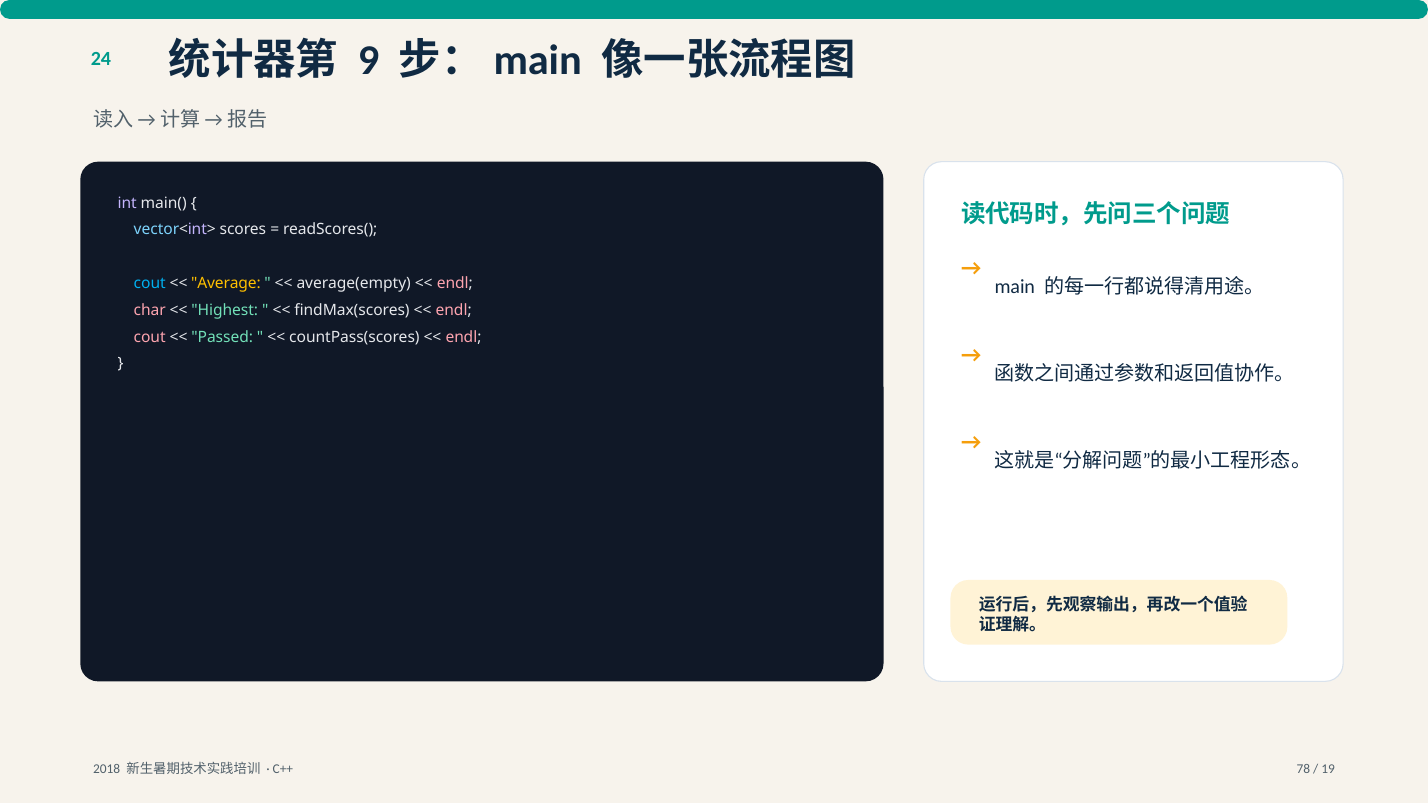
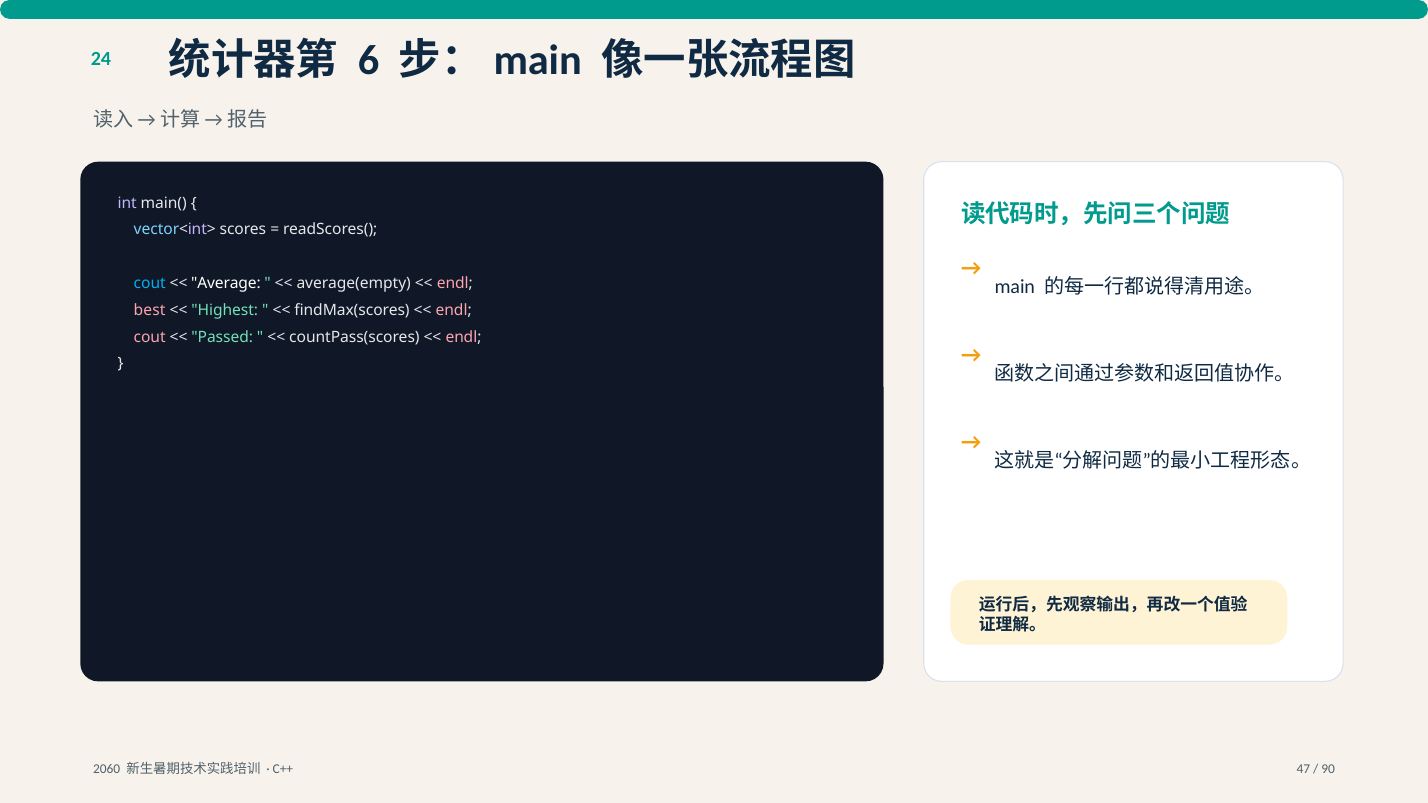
9: 9 -> 6 (368, 61)
Average colour: yellow -> white (226, 283)
char: char -> best (150, 310)
2018: 2018 -> 2060 (107, 770)
78: 78 -> 47 (1303, 770)
19: 19 -> 90 (1328, 770)
